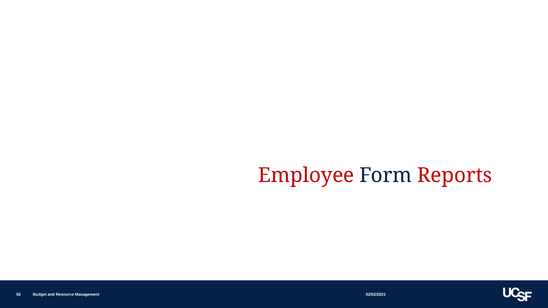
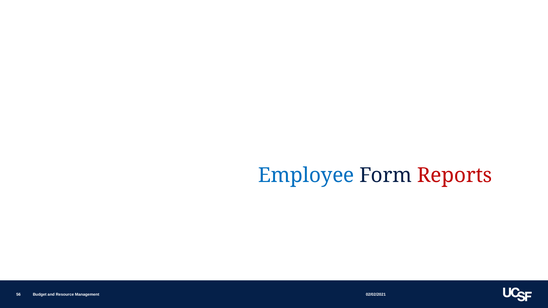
Employee colour: red -> blue (306, 176)
